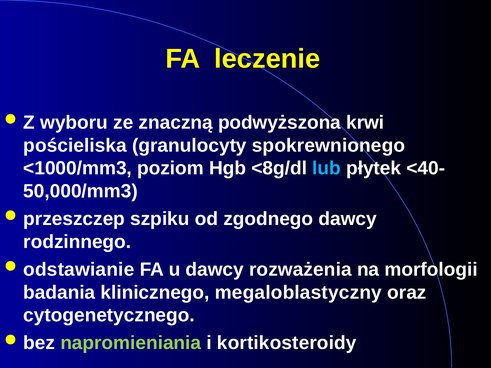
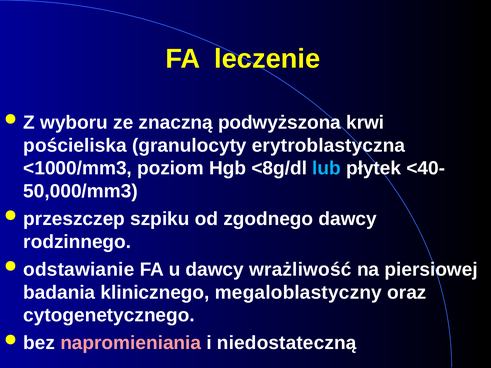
spokrewnionego: spokrewnionego -> erytroblastyczna (329, 146)
rozważenia: rozważenia -> wrażliwość (300, 270)
morfologii: morfologii -> piersiowej (431, 270)
napromieniania colour: light green -> pink (131, 343)
kortikosteroidy: kortikosteroidy -> niedostateczną (287, 343)
